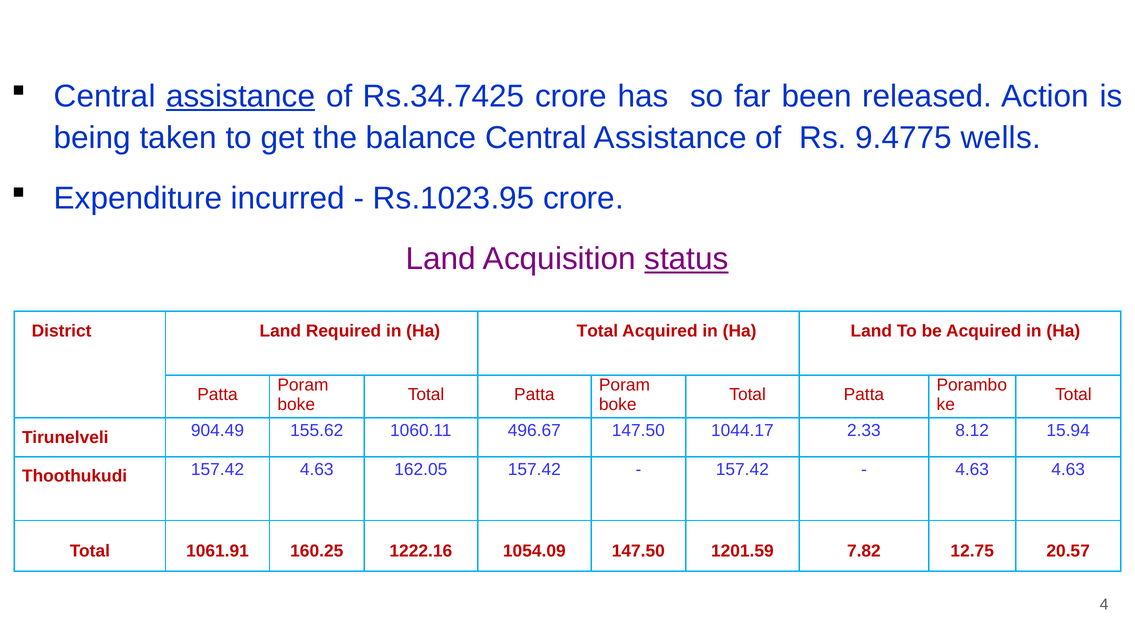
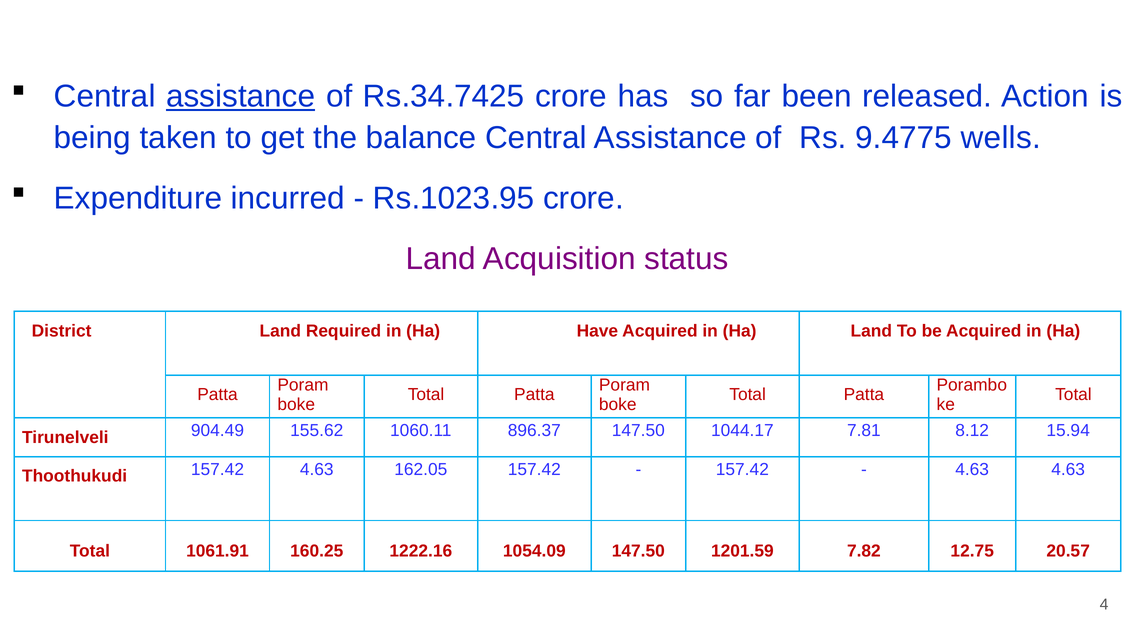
status underline: present -> none (686, 259)
Ha Total: Total -> Have (597, 331)
496.67: 496.67 -> 896.37 (534, 430)
2.33: 2.33 -> 7.81 (864, 430)
